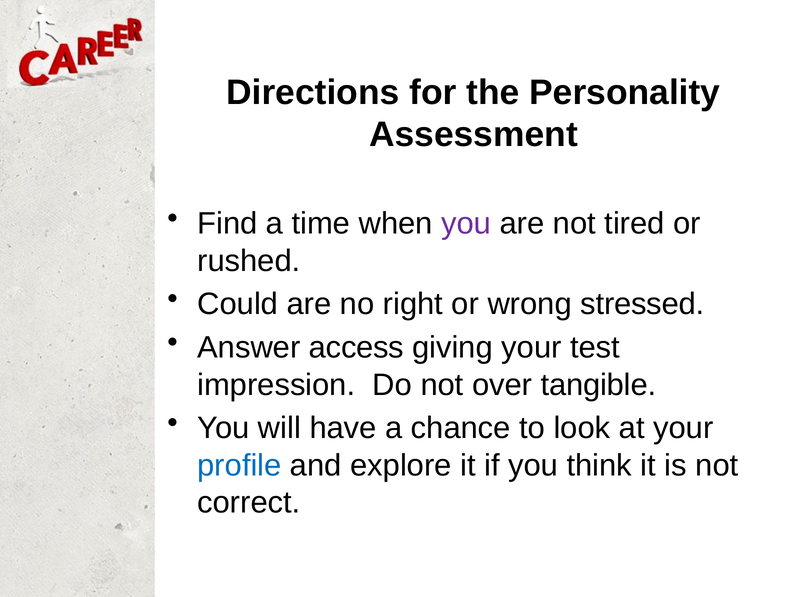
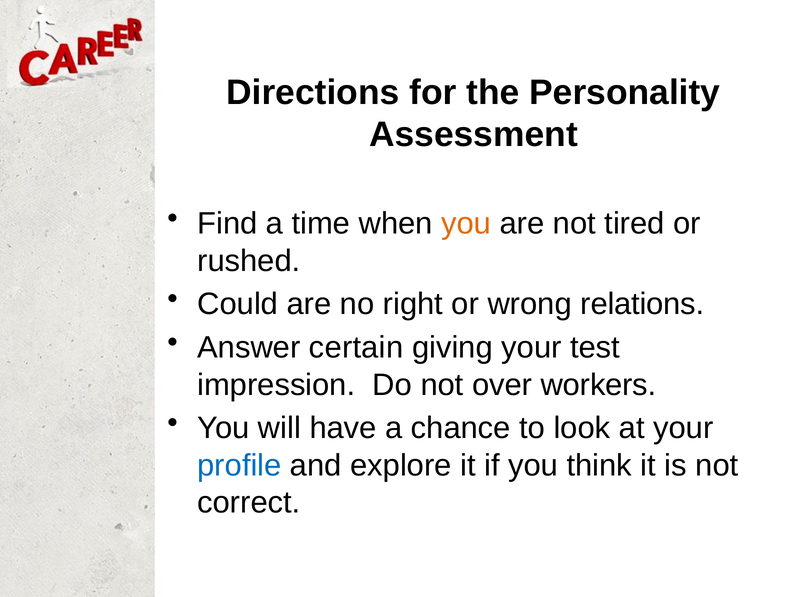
you colour: purple -> orange (466, 224)
stressed: stressed -> relations (642, 305)
access: access -> certain (356, 348)
tangible: tangible -> workers (599, 385)
